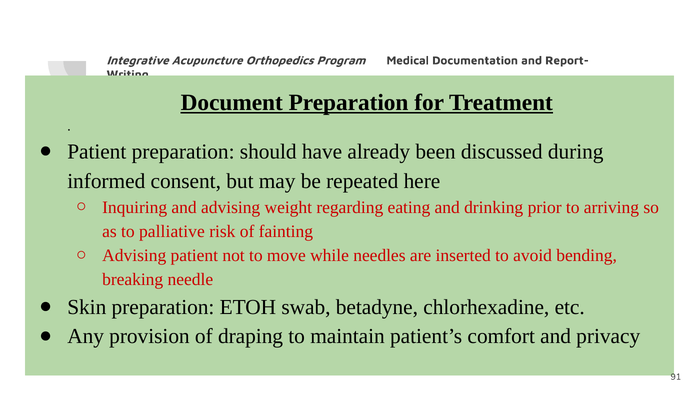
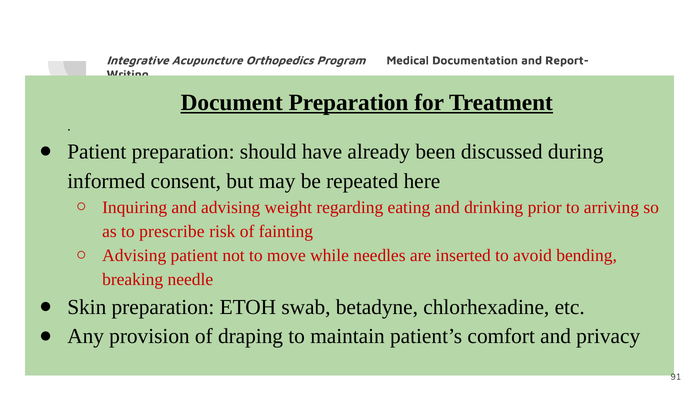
palliative: palliative -> prescribe (172, 232)
